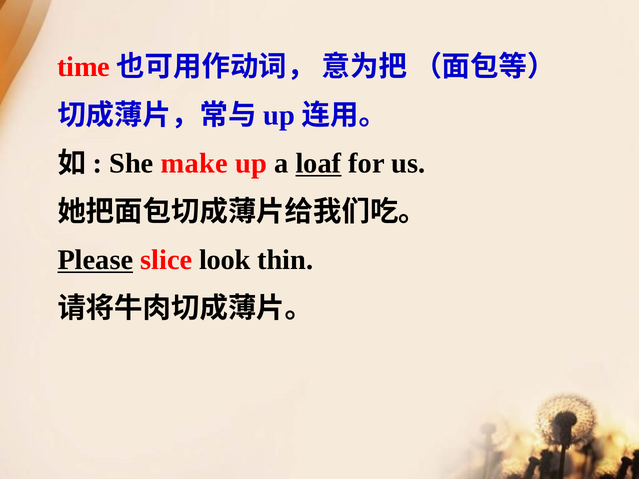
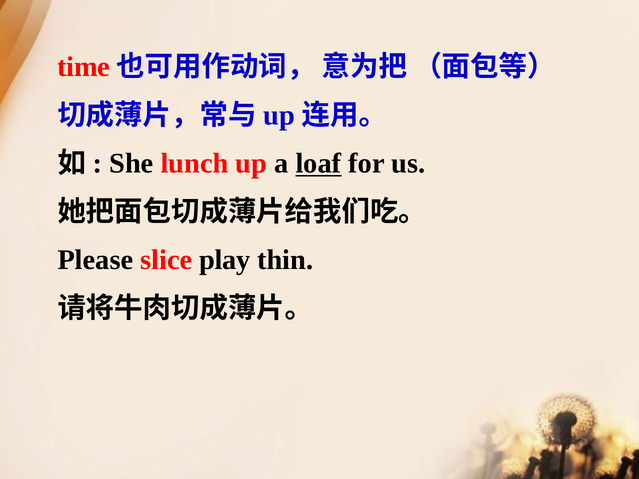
make: make -> lunch (195, 163)
Please underline: present -> none (95, 260)
look: look -> play (225, 260)
